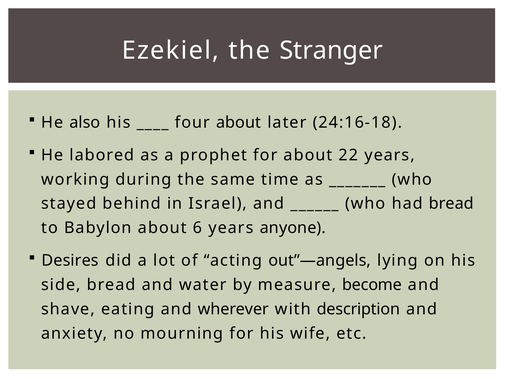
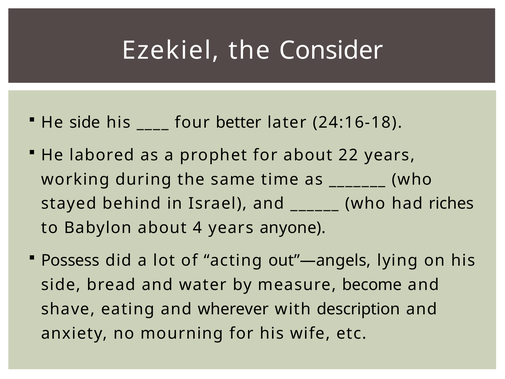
Stranger: Stranger -> Consider (331, 51)
He also: also -> side (85, 122)
four about: about -> better (239, 122)
had bread: bread -> riches (451, 204)
6: 6 -> 4 (198, 228)
Desires: Desires -> Possess (70, 260)
